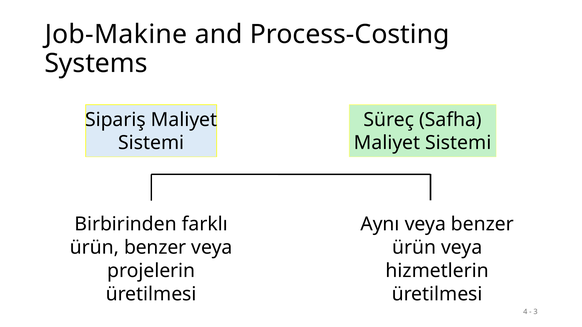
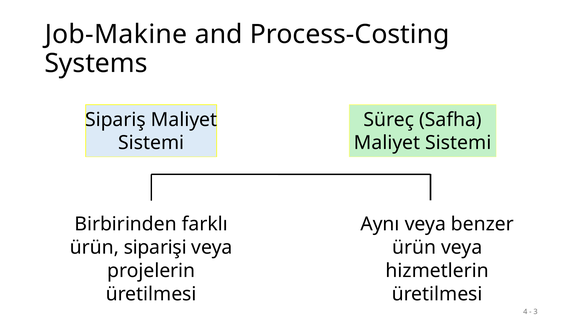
ürün benzer: benzer -> siparişi (155, 248)
